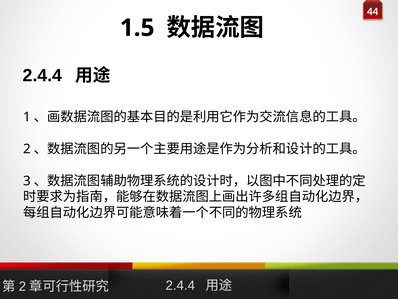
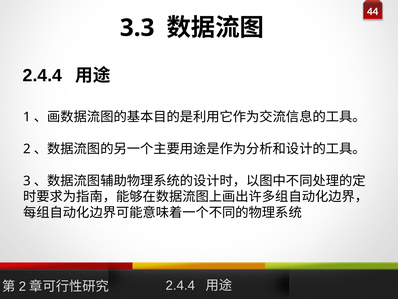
1.5: 1.5 -> 3.3 (137, 28)
